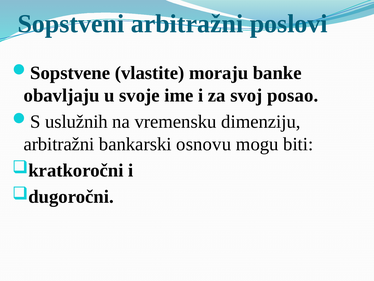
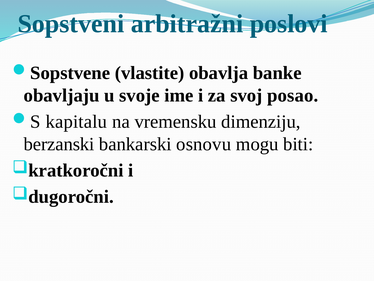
moraju: moraju -> obavlja (219, 73)
uslužnih: uslužnih -> kapitalu (76, 121)
arbitražni: arbitražni -> berzanski (59, 144)
